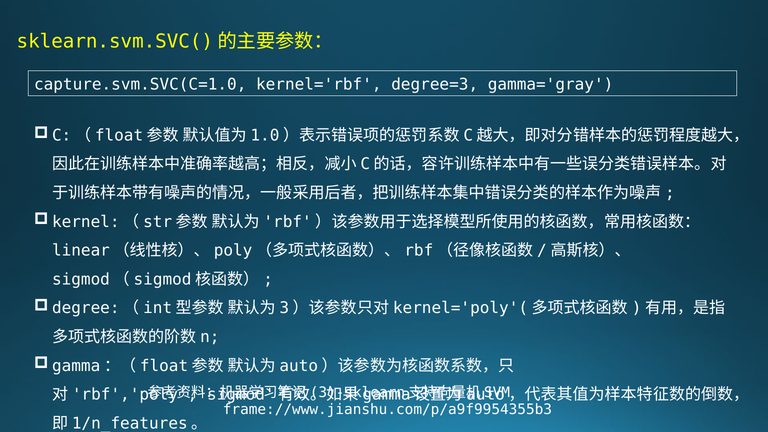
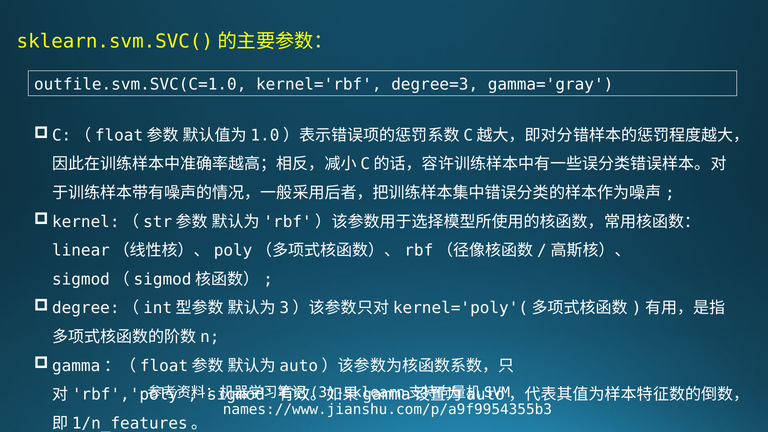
capture.svm.SVC(C=1.0: capture.svm.SVC(C=1.0 -> outfile.svm.SVC(C=1.0 (140, 85)
frame://www.jianshu.com/p/a9f9954355b3: frame://www.jianshu.com/p/a9f9954355b3 -> names://www.jianshu.com/p/a9f9954355b3 (387, 410)
